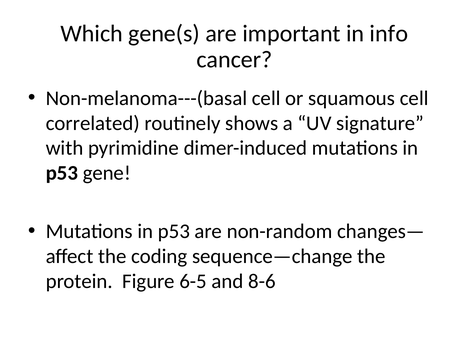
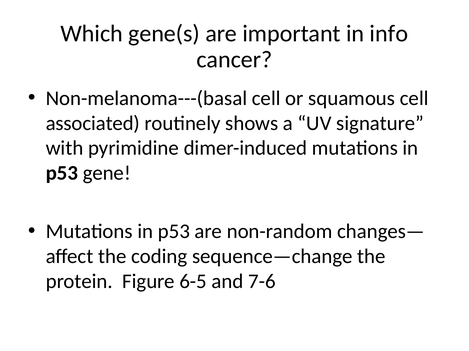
correlated: correlated -> associated (93, 123)
8-6: 8-6 -> 7-6 (262, 282)
